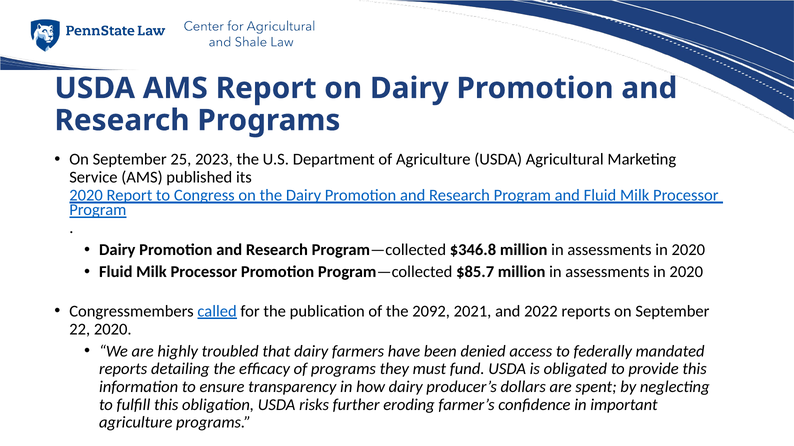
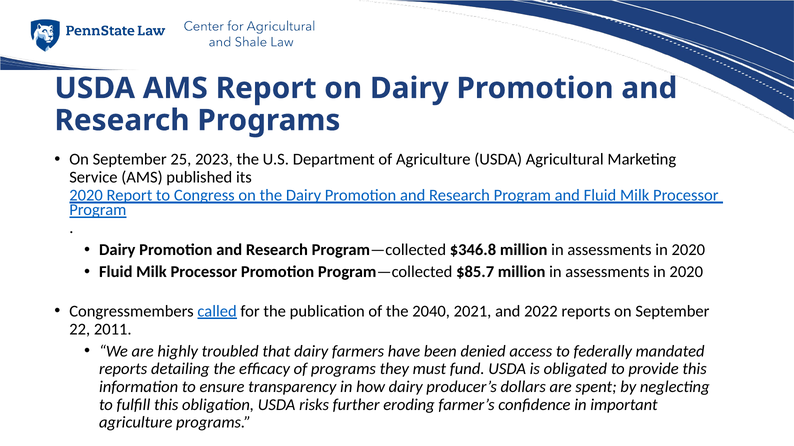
2092: 2092 -> 2040 (431, 312)
22 2020: 2020 -> 2011 (113, 330)
